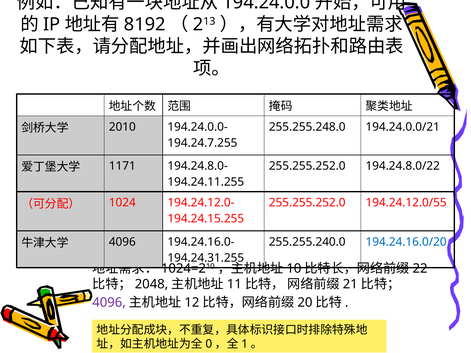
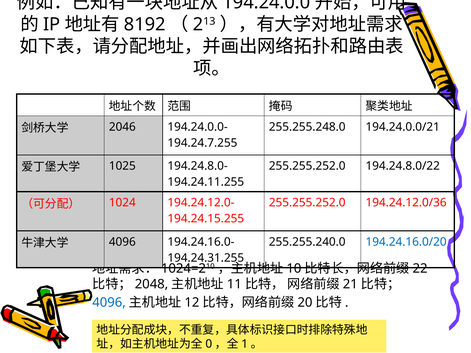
2010: 2010 -> 2046 (122, 127)
1171: 1171 -> 1025 (122, 166)
194.24.12.0/55: 194.24.12.0/55 -> 194.24.12.0/36 (406, 203)
4096 colour: purple -> blue (109, 303)
